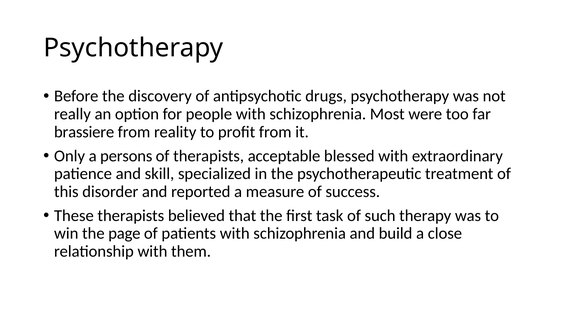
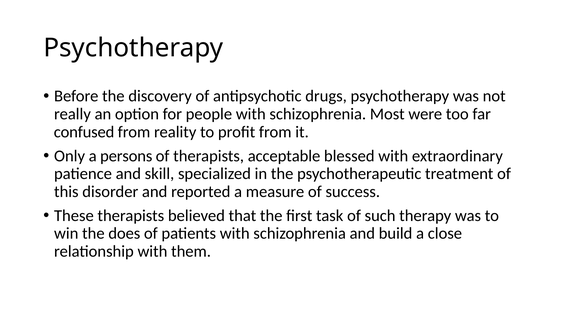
brassiere: brassiere -> confused (84, 132)
page: page -> does (124, 234)
